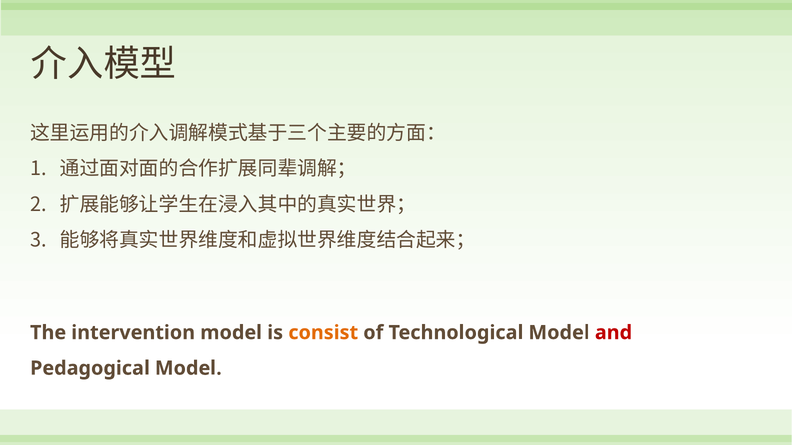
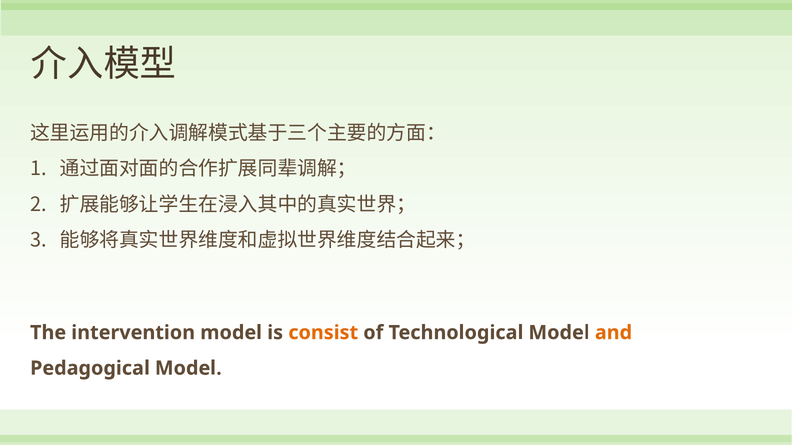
and colour: red -> orange (614, 333)
